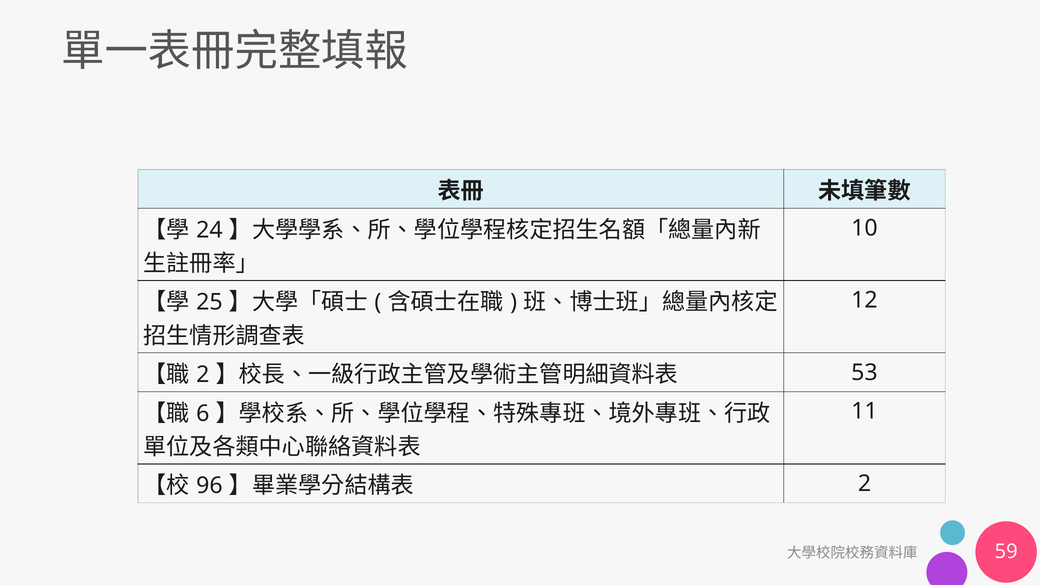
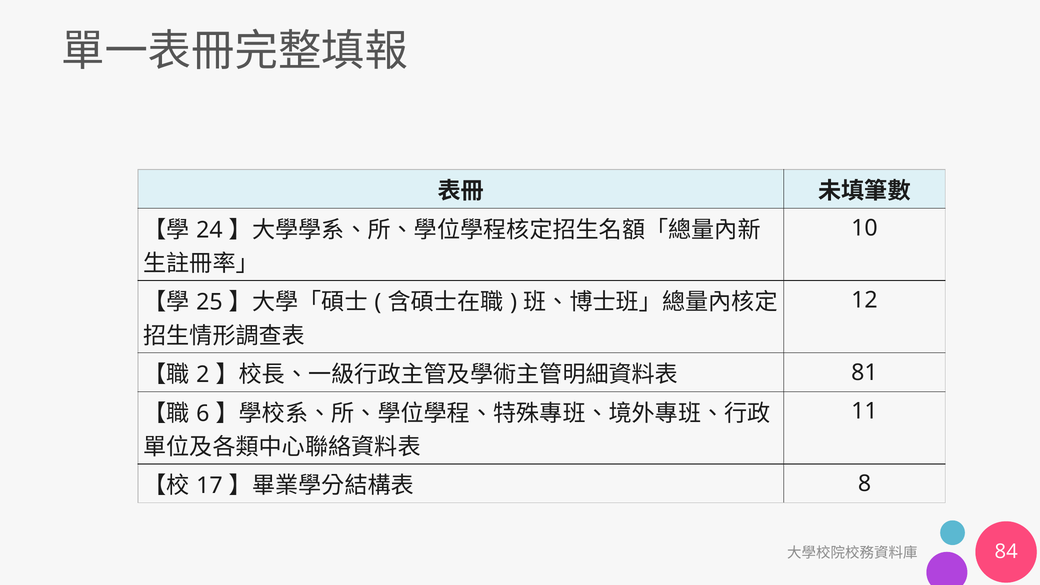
53: 53 -> 81 (864, 373)
96: 96 -> 17 (209, 486)
2: 2 -> 8 (864, 484)
59: 59 -> 84 (1006, 552)
